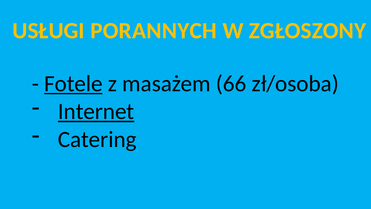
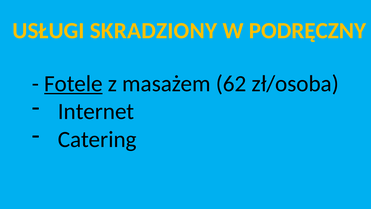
PORANNYCH: PORANNYCH -> SKRADZIONY (153, 31)
ZGŁOSZONY: ZGŁOSZONY -> PODRĘCZNY (308, 31)
66: 66 -> 62 (231, 84)
Internet underline: present -> none (96, 111)
